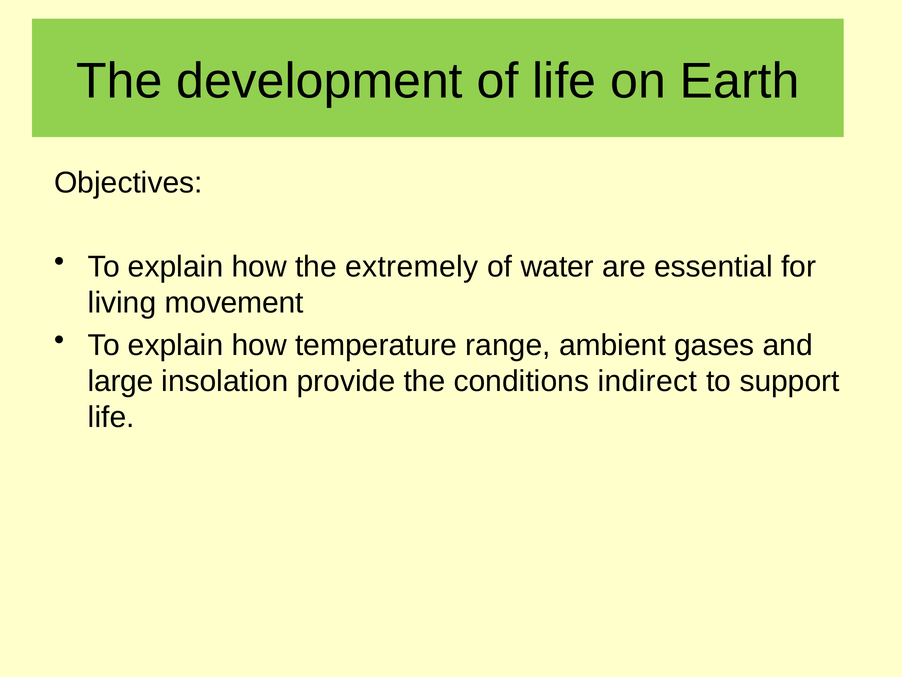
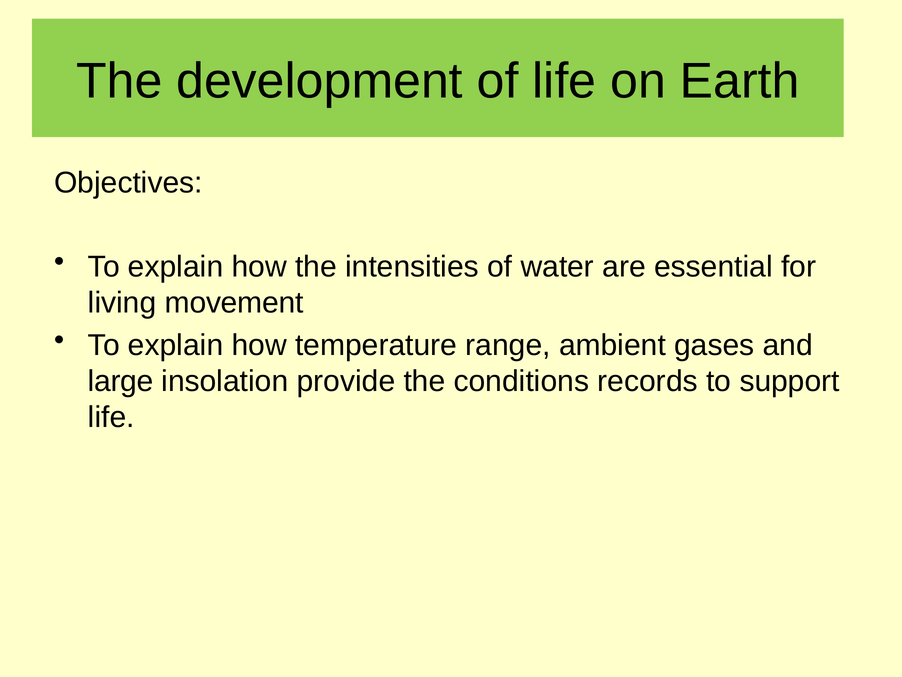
extremely: extremely -> intensities (412, 267)
indirect: indirect -> records (648, 381)
